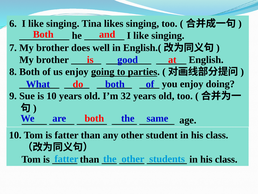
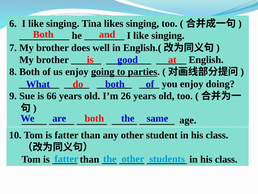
is 10: 10 -> 66 (52, 96)
32: 32 -> 26 (126, 96)
